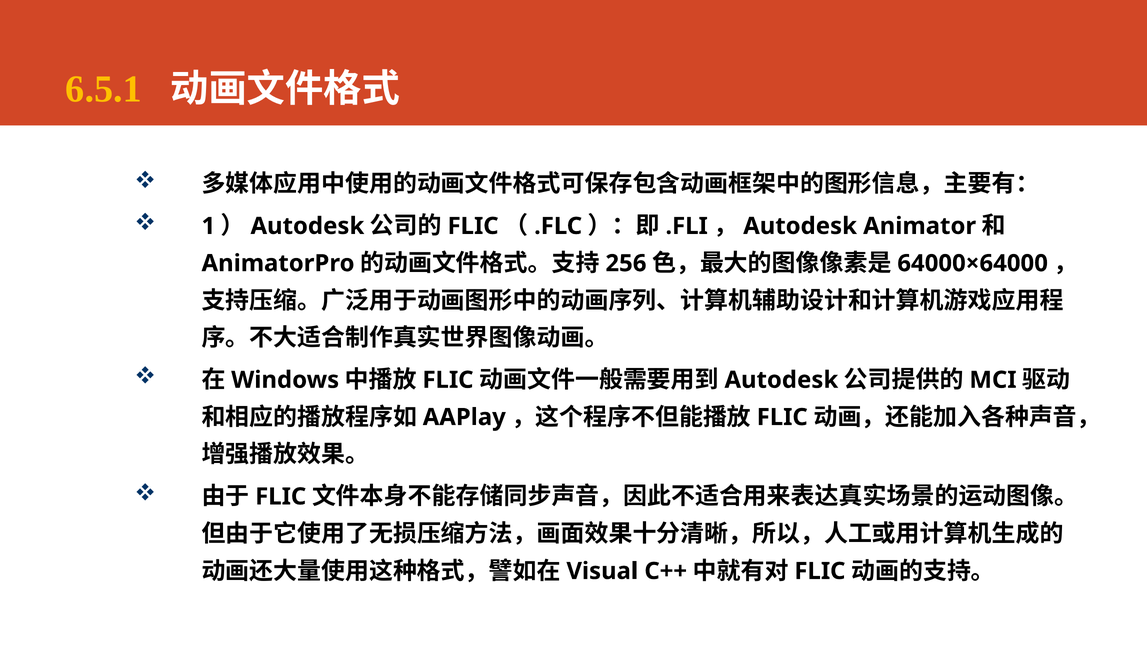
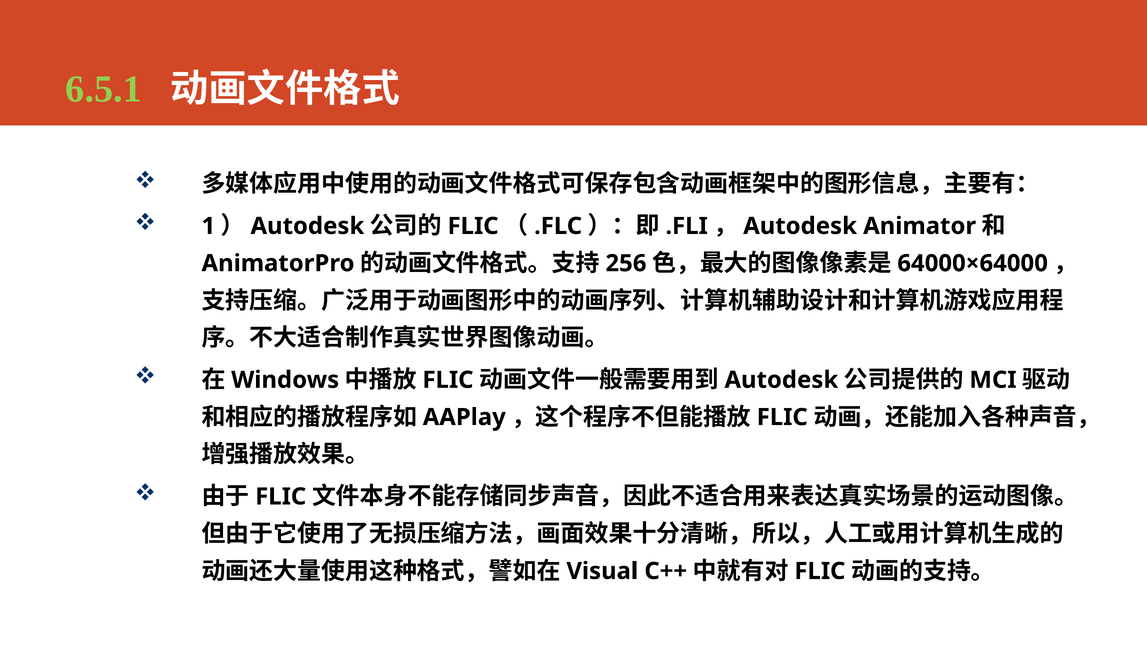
6.5.1 colour: yellow -> light green (104, 89)
